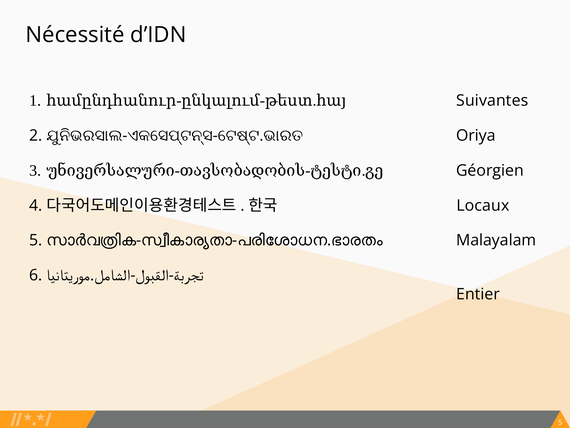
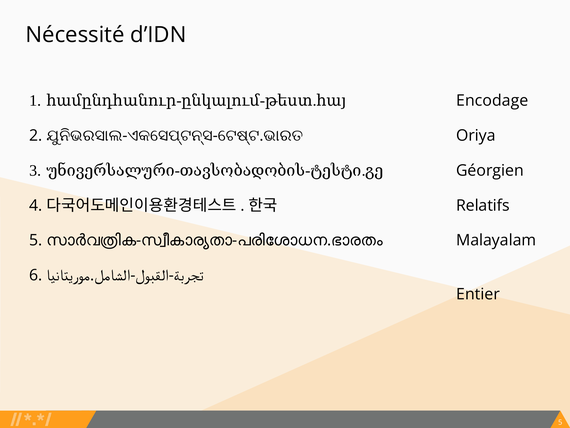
Suivantes: Suivantes -> Encodage (492, 101)
Locaux: Locaux -> Relatifs (483, 205)
